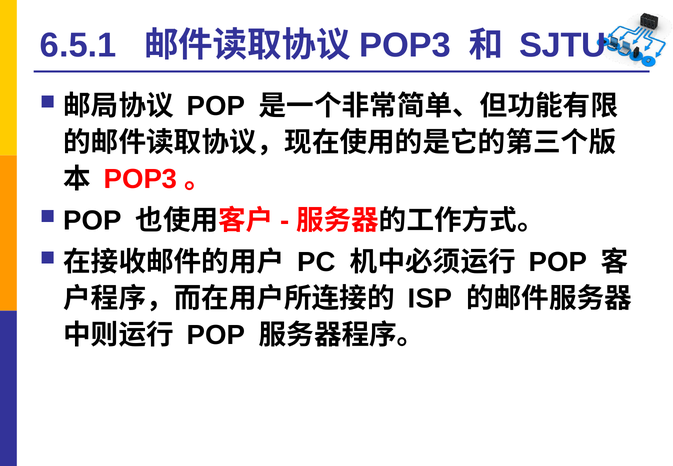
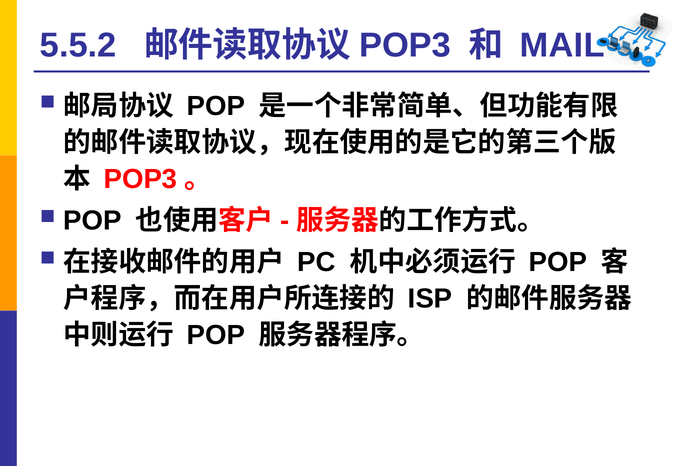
6.5.1: 6.5.1 -> 5.5.2 (78, 45)
SJTU: SJTU -> MAIL (562, 45)
